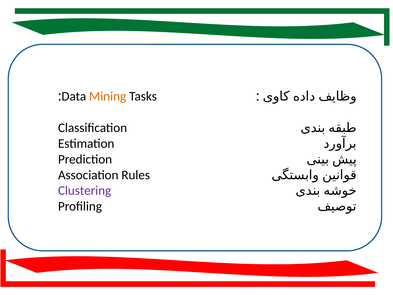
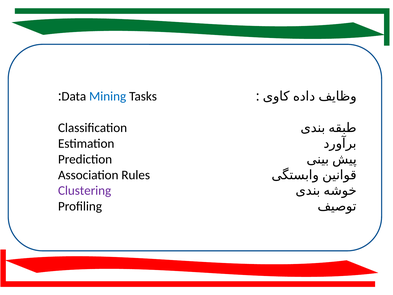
Mining colour: orange -> blue (108, 96)
